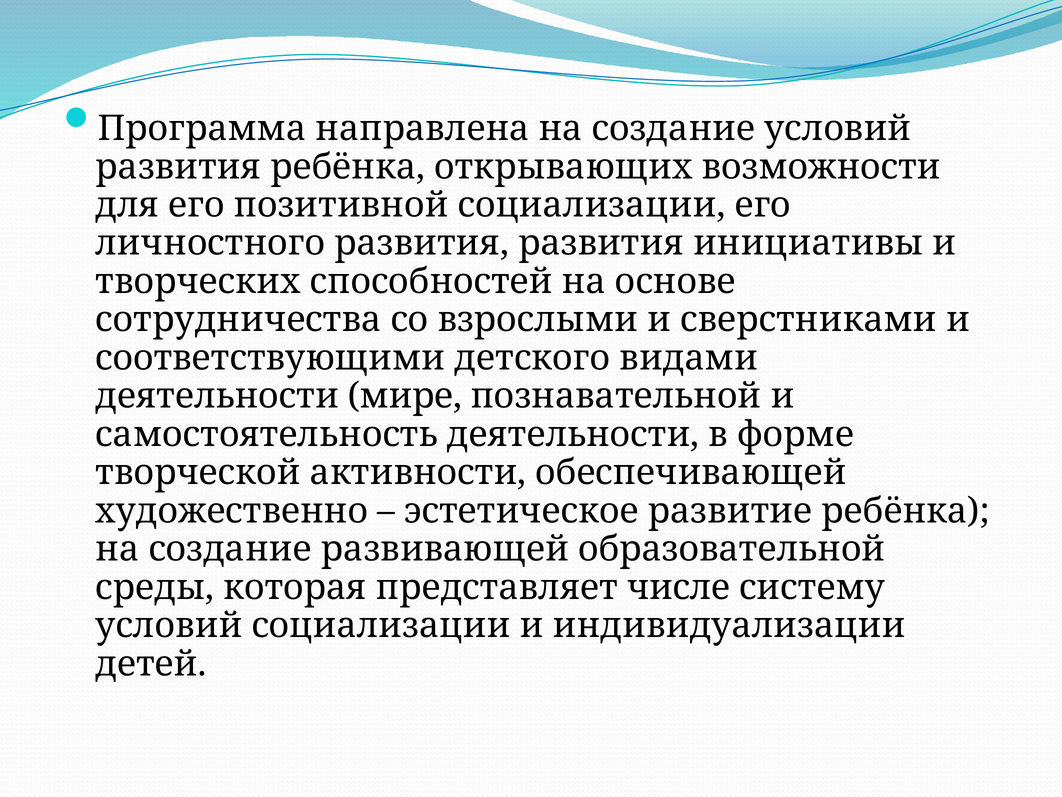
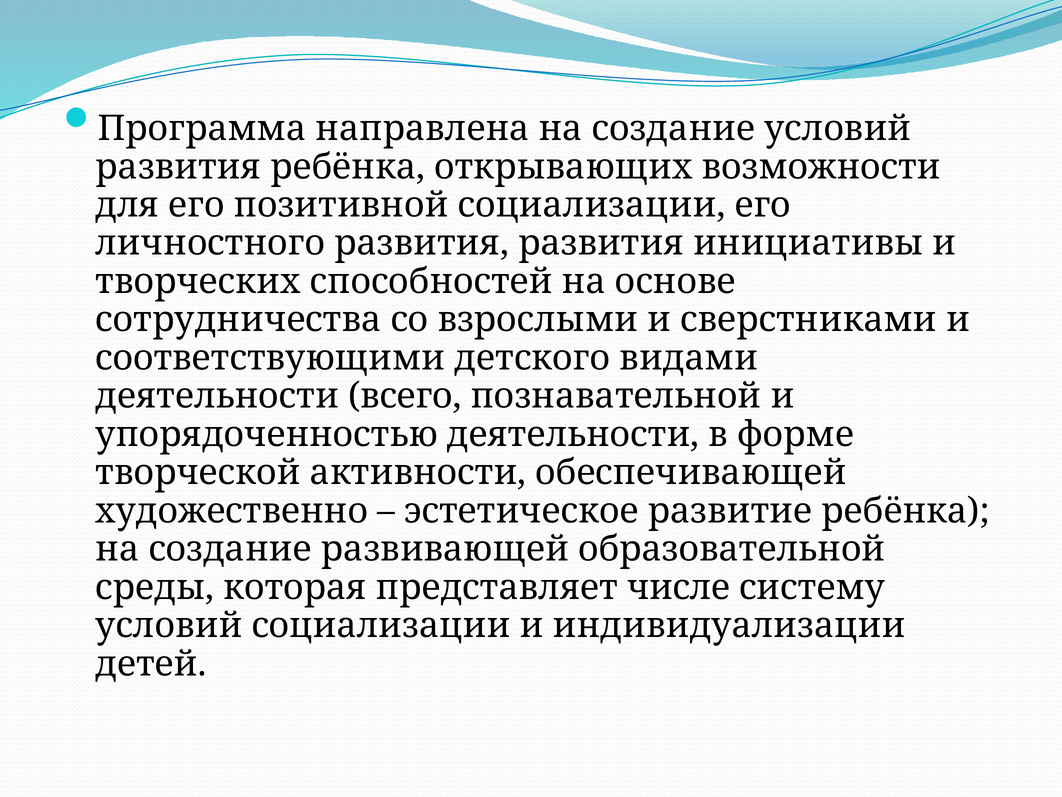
мире: мире -> всего (405, 396)
самостоятельность: самостоятельность -> упорядоченностью (267, 434)
